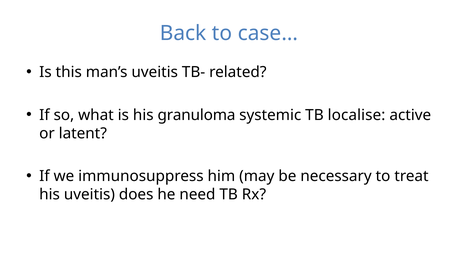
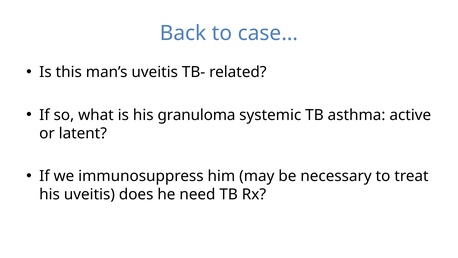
localise: localise -> asthma (357, 115)
